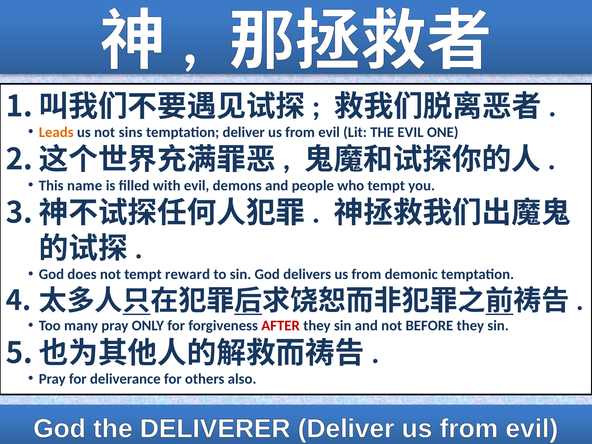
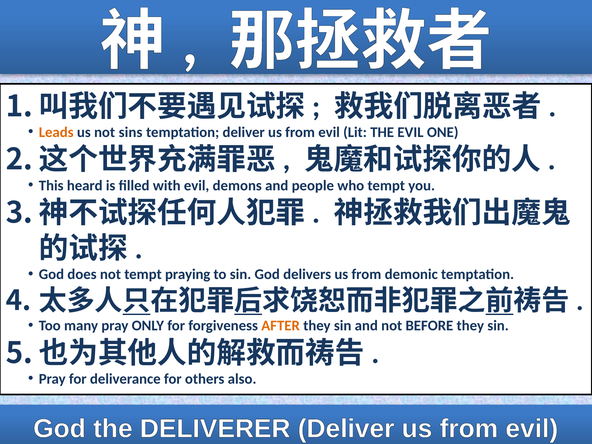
name: name -> heard (85, 185)
reward: reward -> praying (188, 274)
AFTER colour: red -> orange (281, 326)
